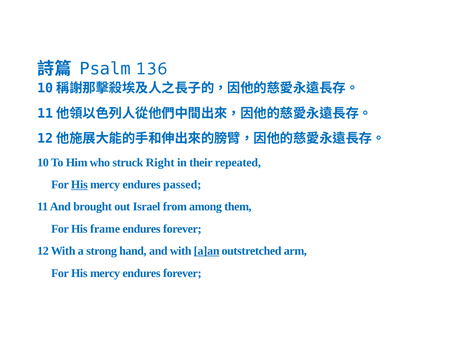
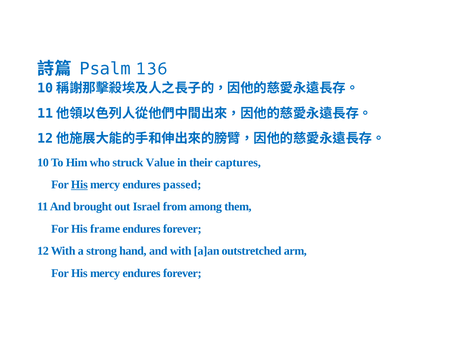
Right: Right -> Value (160, 162)
repeated: repeated -> captures (238, 162)
a]an underline: present -> none (207, 251)
